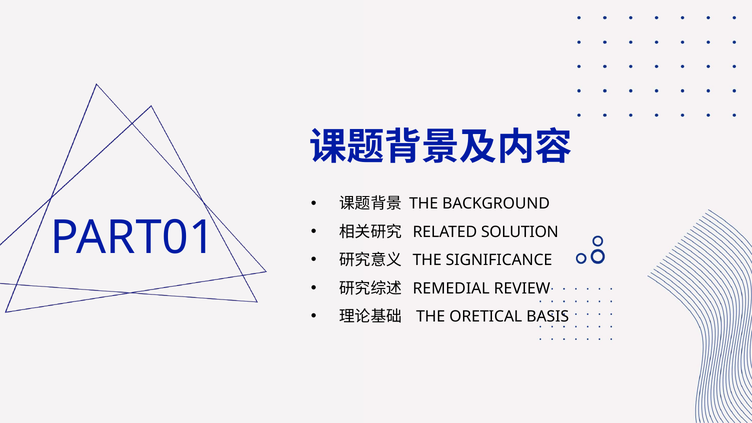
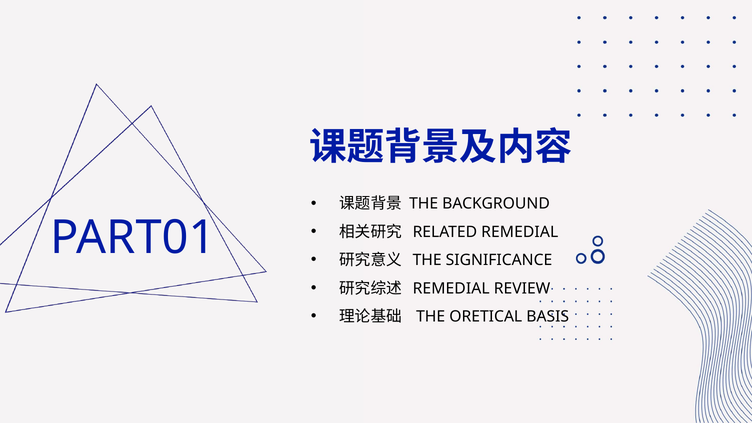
RELATED SOLUTION: SOLUTION -> REMEDIAL (520, 232)
